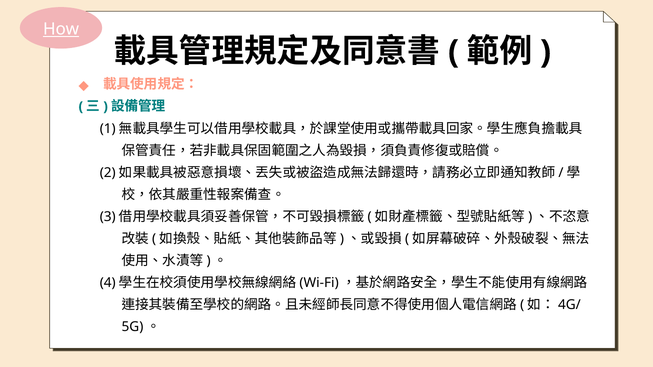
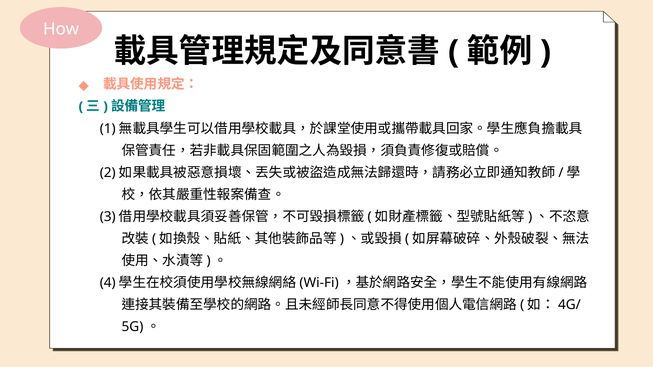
How underline: present -> none (61, 29)
